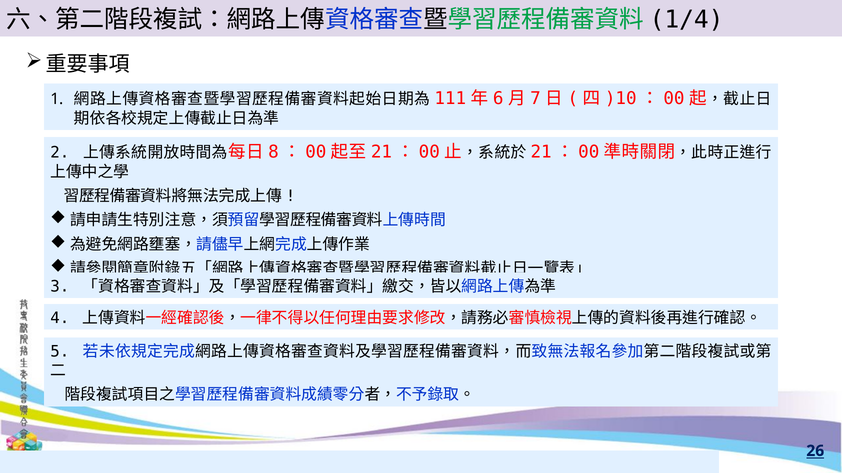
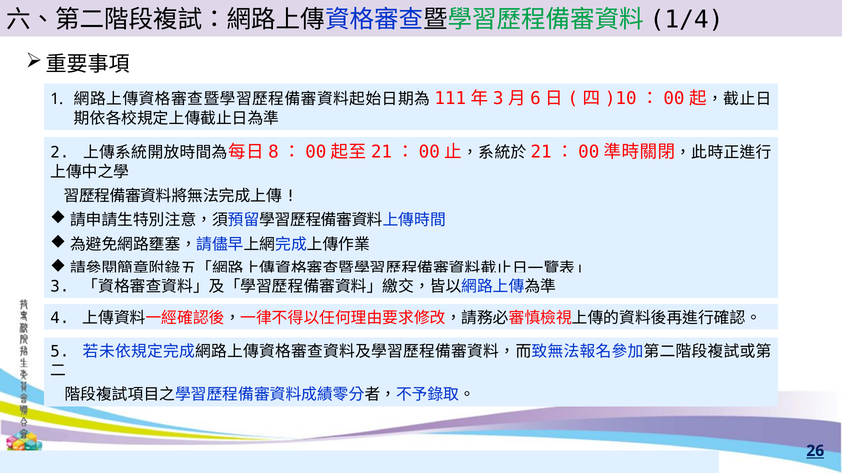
6: 6 -> 3 (498, 99)
7: 7 -> 6 (536, 99)
